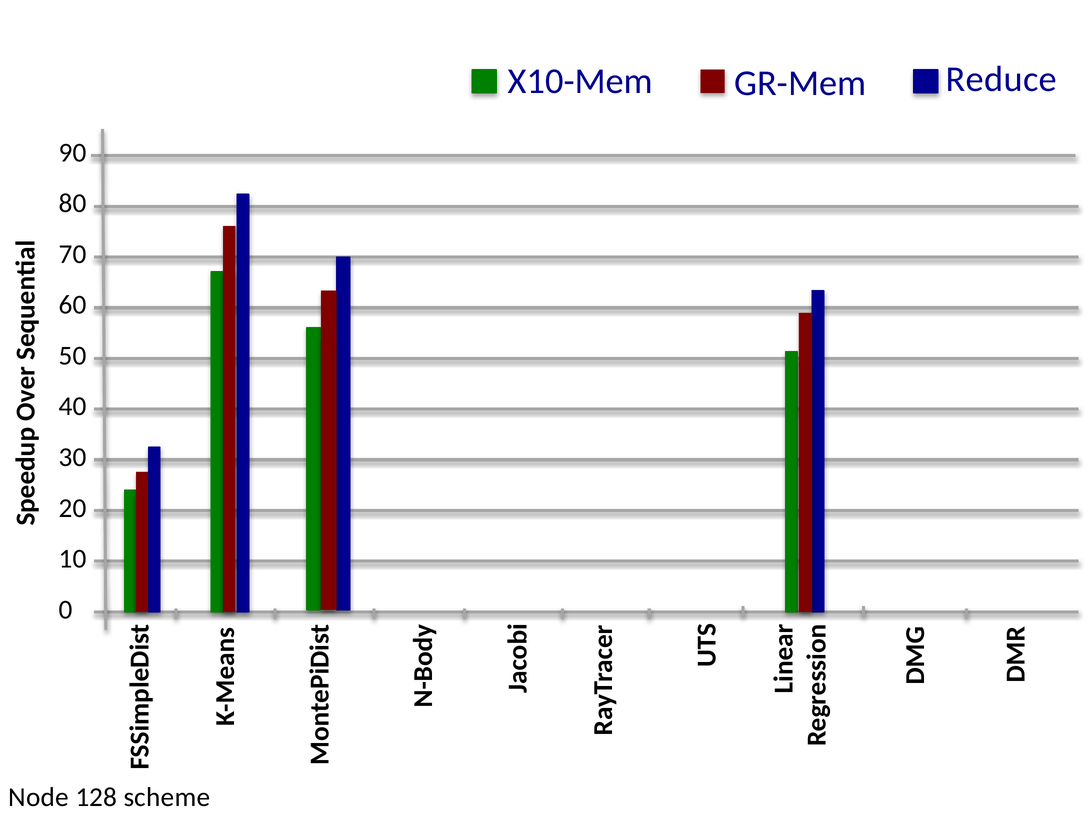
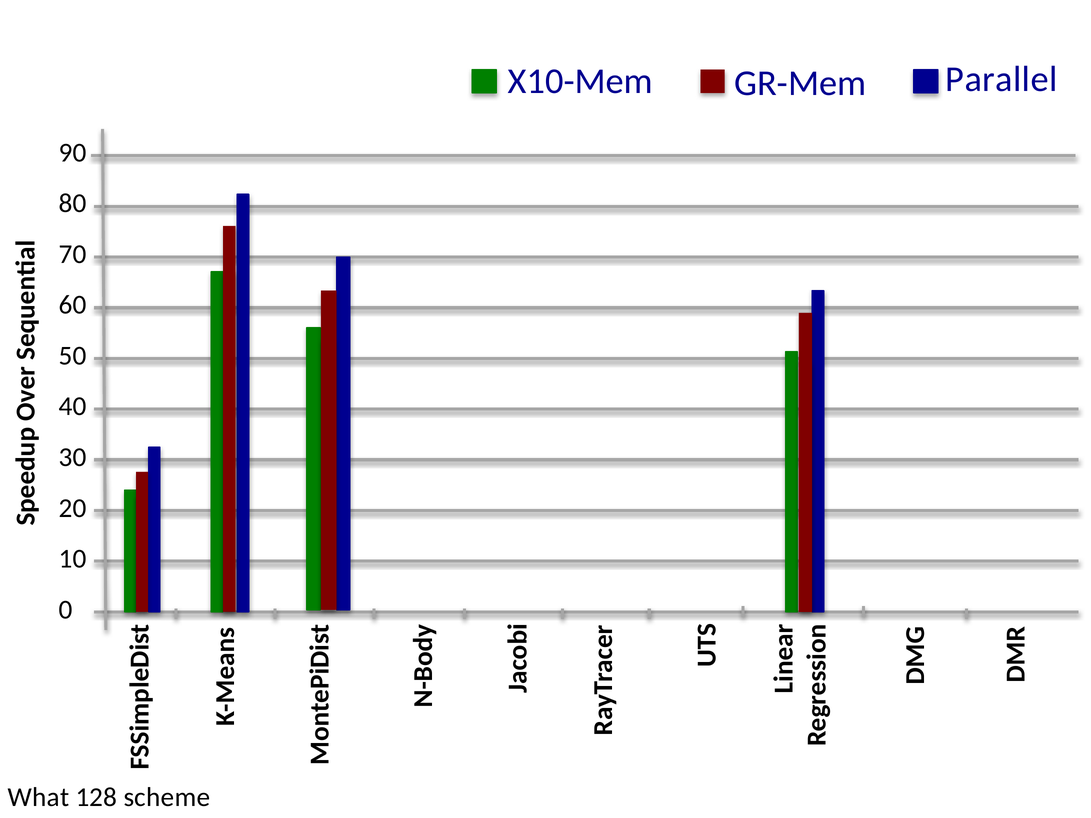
Reduce: Reduce -> Parallel (1001, 79)
Node: Node -> What (39, 798)
